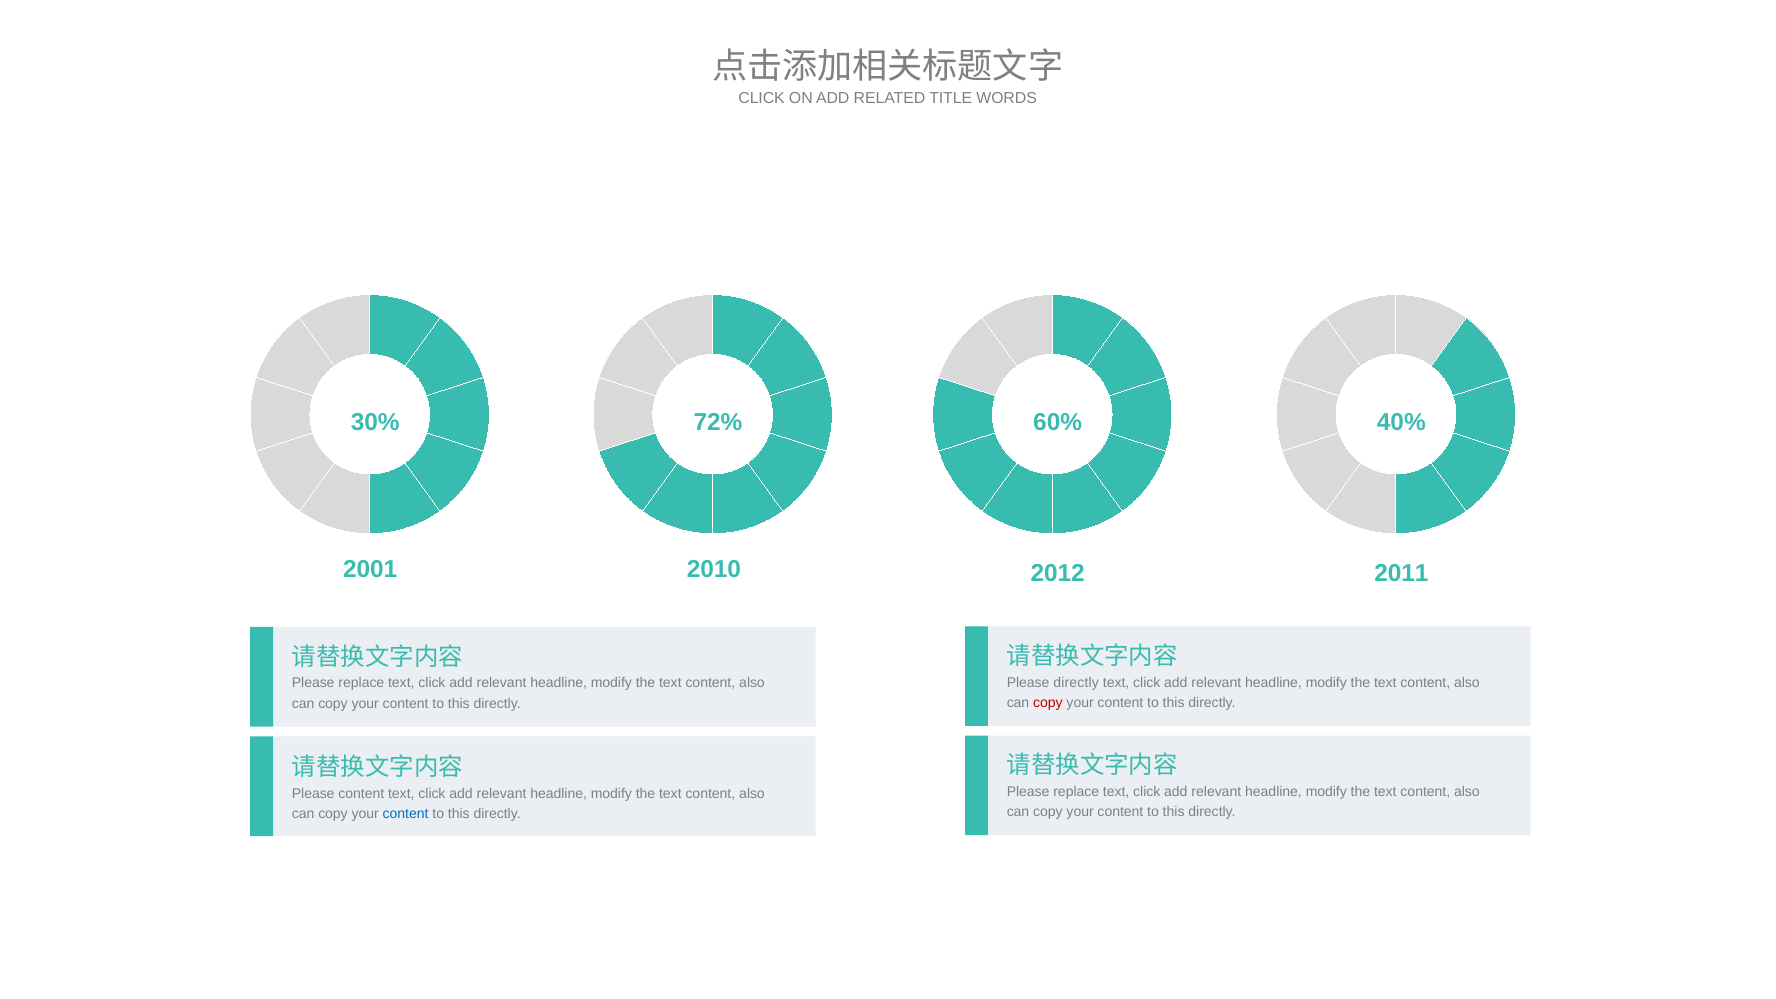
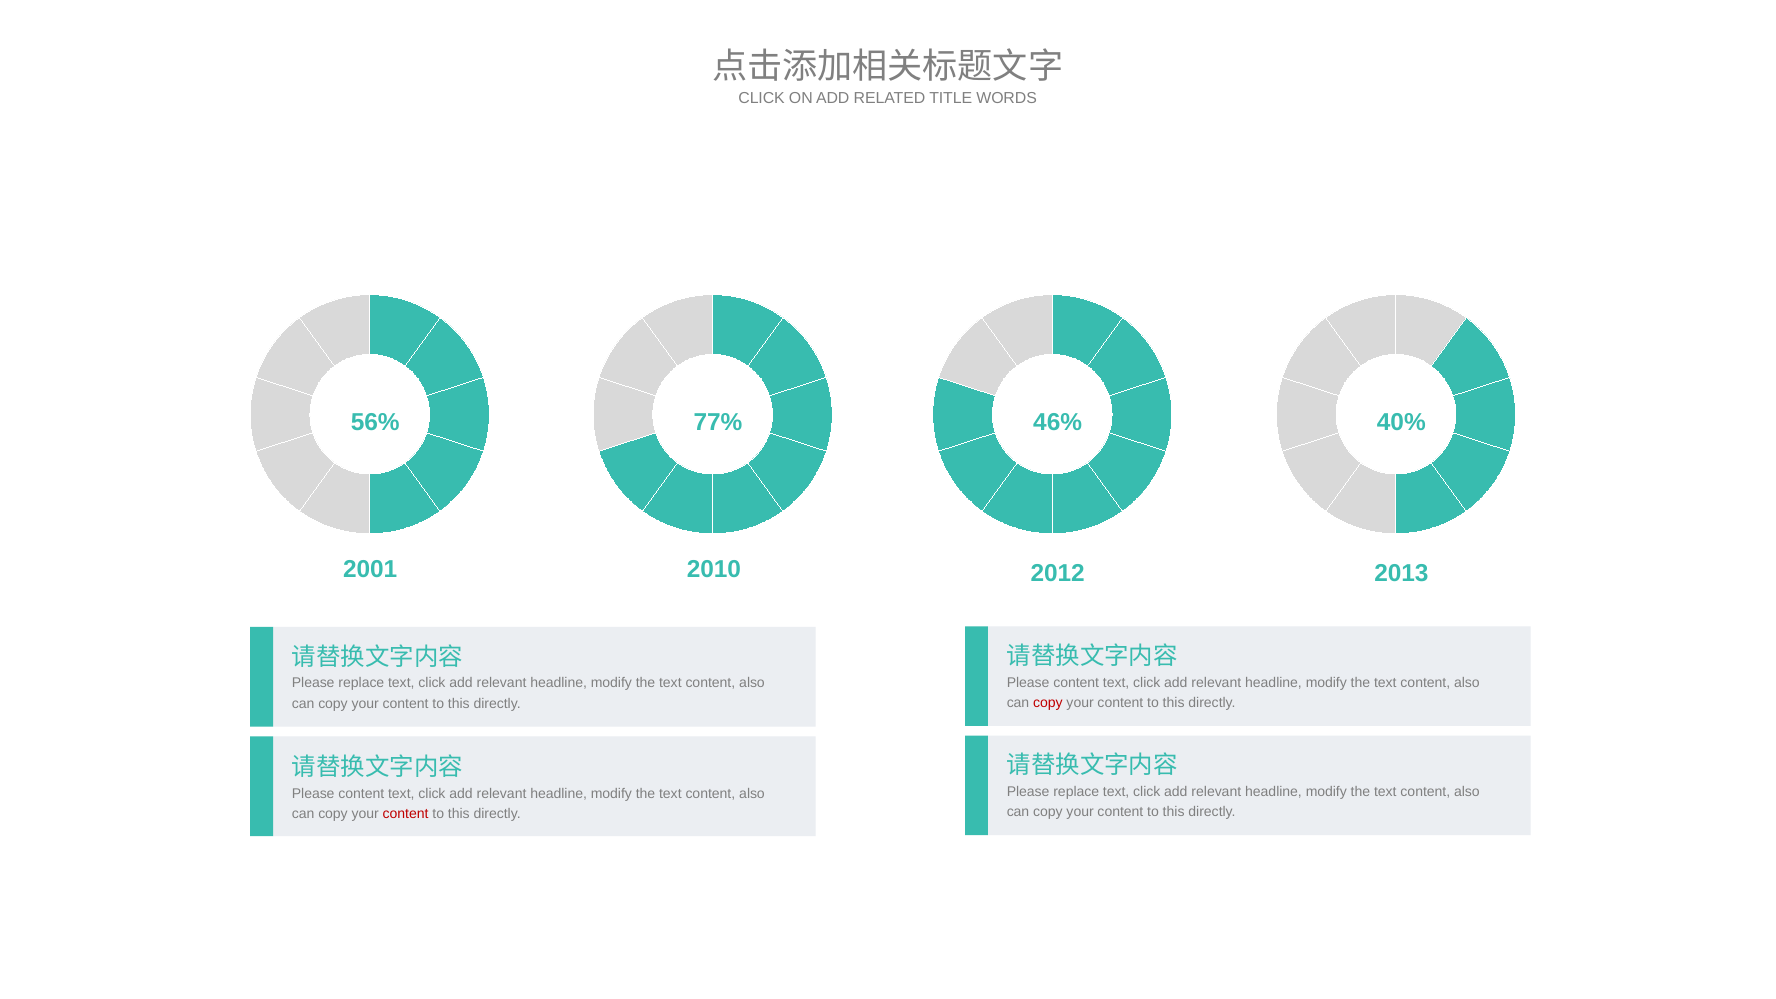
30%: 30% -> 56% (375, 422)
72%: 72% -> 77% (718, 422)
60%: 60% -> 46% (1058, 422)
2011: 2011 -> 2013 (1401, 574)
directly: directly -> content (1076, 682)
content colour: blue -> red (406, 814)
